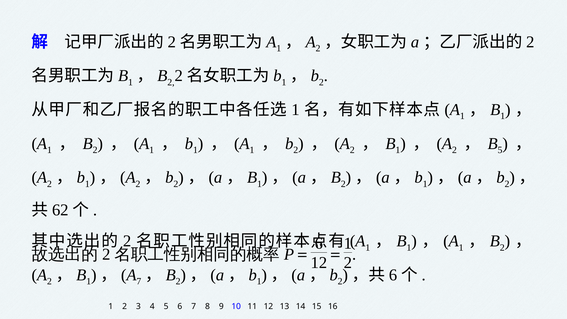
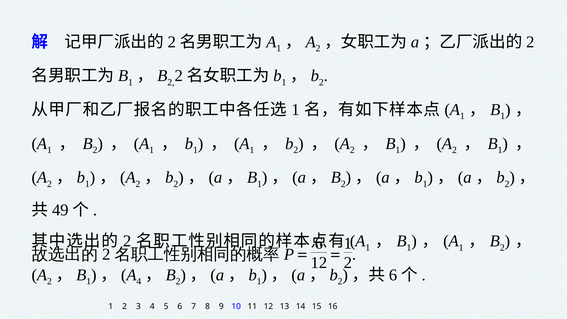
5: 5 -> 1 (500, 150)
62: 62 -> 49 (60, 210)
7: 7 -> 4 (139, 281)
